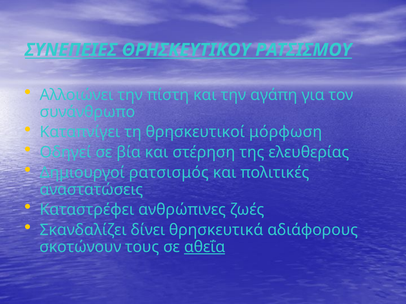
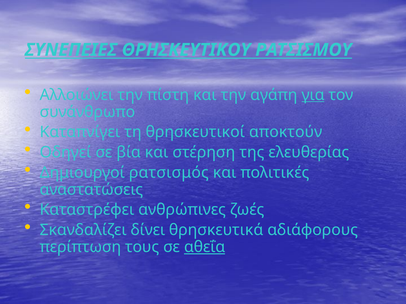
για underline: none -> present (313, 95)
μόρφωση: μόρφωση -> αποκτούν (286, 132)
σκοτώνουν: σκοτώνουν -> περίπτωση (80, 247)
